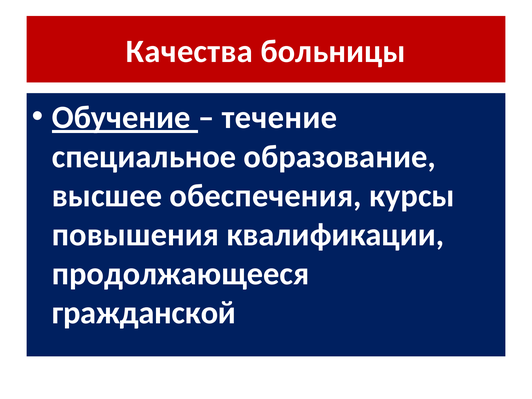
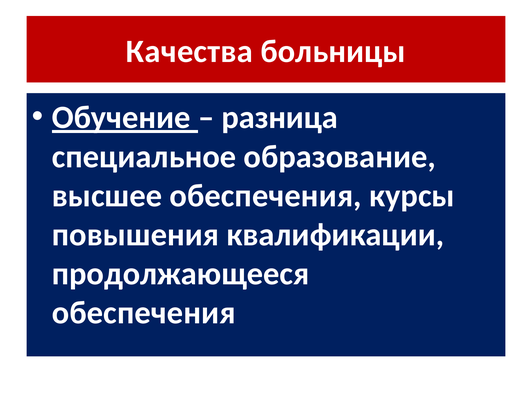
течение: течение -> разница (280, 118)
гражданской: гражданской -> обеспечения (144, 313)
